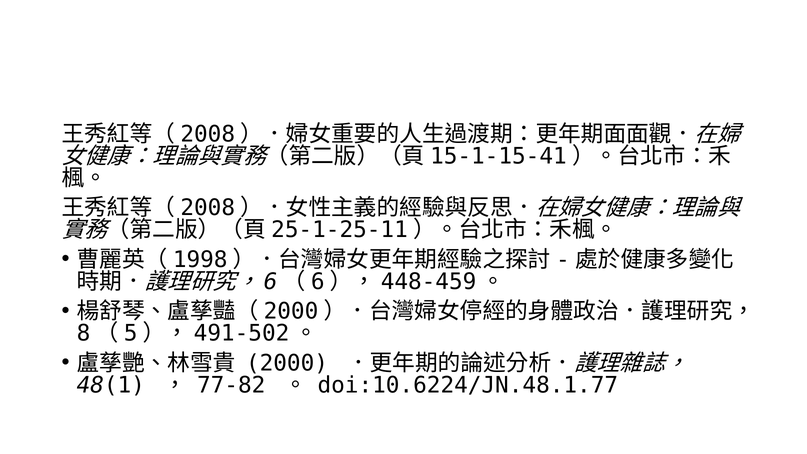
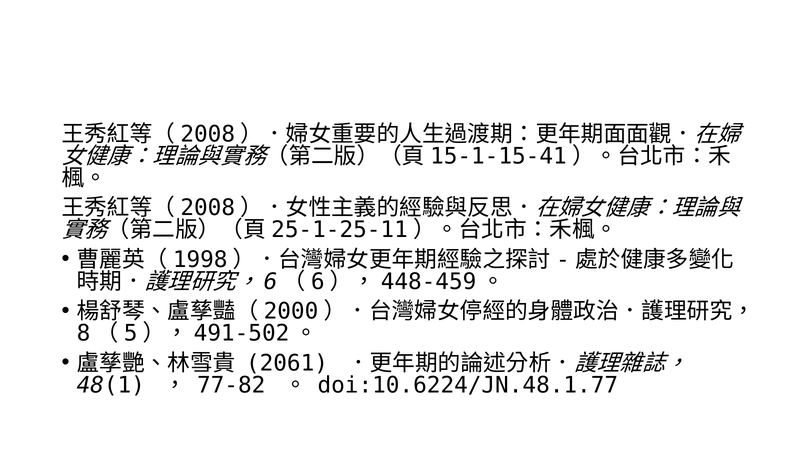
2000: 2000 -> 2061 (287, 363)
